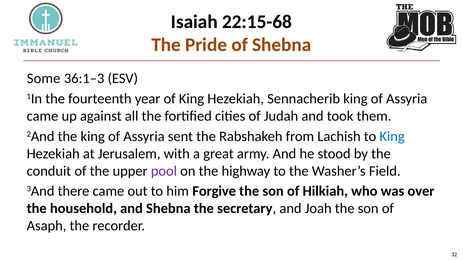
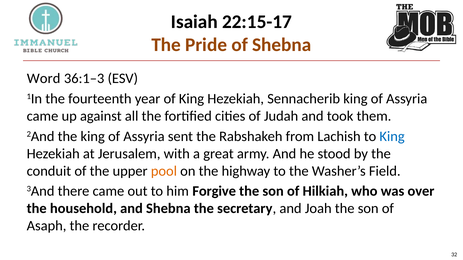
22:15-68: 22:15-68 -> 22:15-17 (257, 22)
Some: Some -> Word (44, 79)
pool colour: purple -> orange (164, 171)
